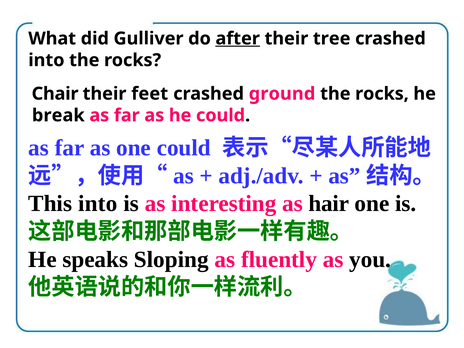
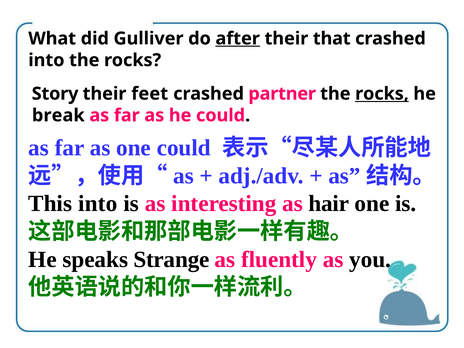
tree: tree -> that (332, 39)
Chair: Chair -> Story (55, 94)
ground: ground -> partner (282, 94)
rocks underline: none -> present (382, 94)
Sloping: Sloping -> Strange (171, 259)
